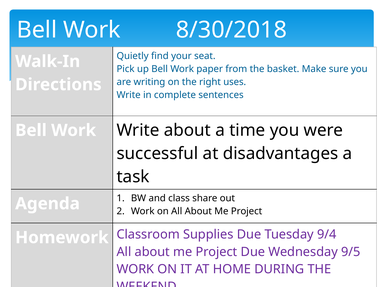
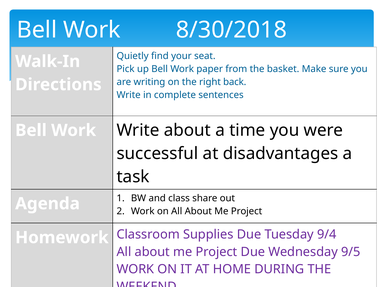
uses: uses -> back (235, 82)
